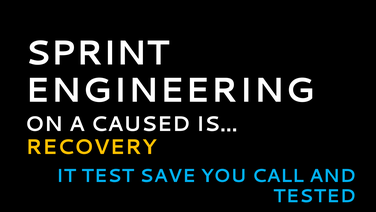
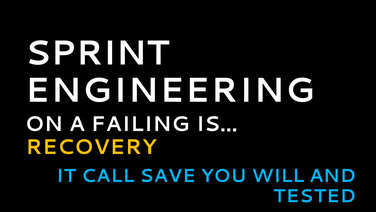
CAUSED: CAUSED -> FAILING (140, 124)
TEST: TEST -> CALL (108, 175)
CALL: CALL -> WILL (278, 175)
